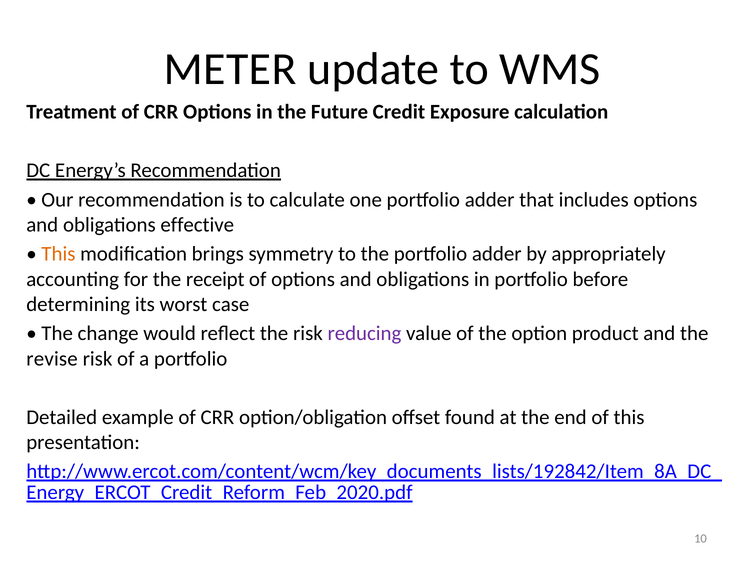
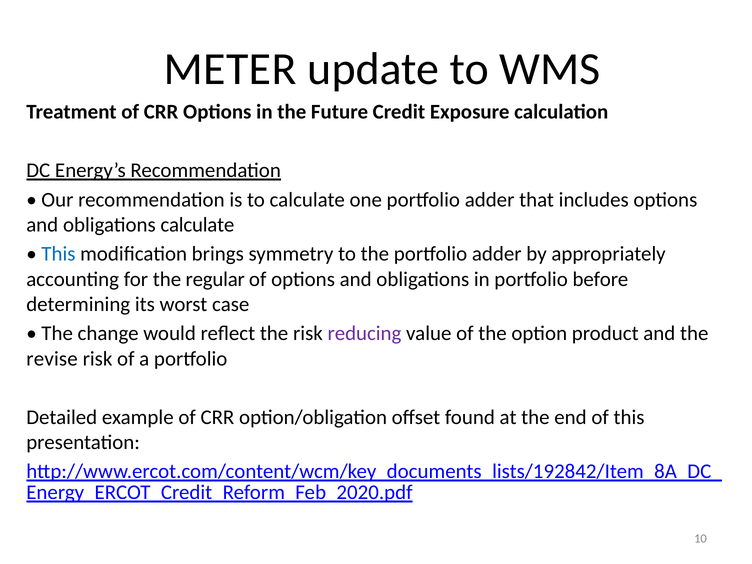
obligations effective: effective -> calculate (197, 225)
This colour: orange -> blue (58, 254)
receipt: receipt -> regular (215, 279)
